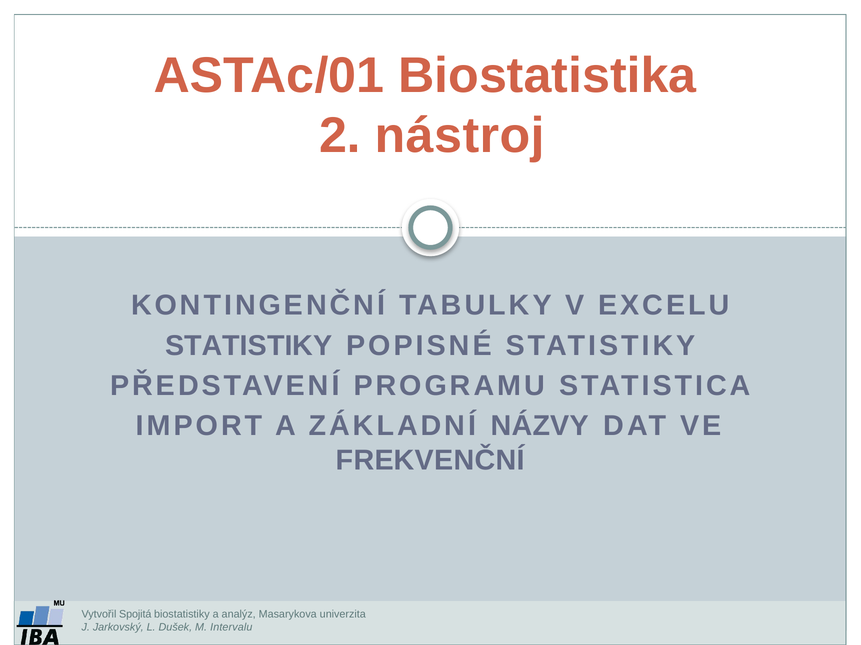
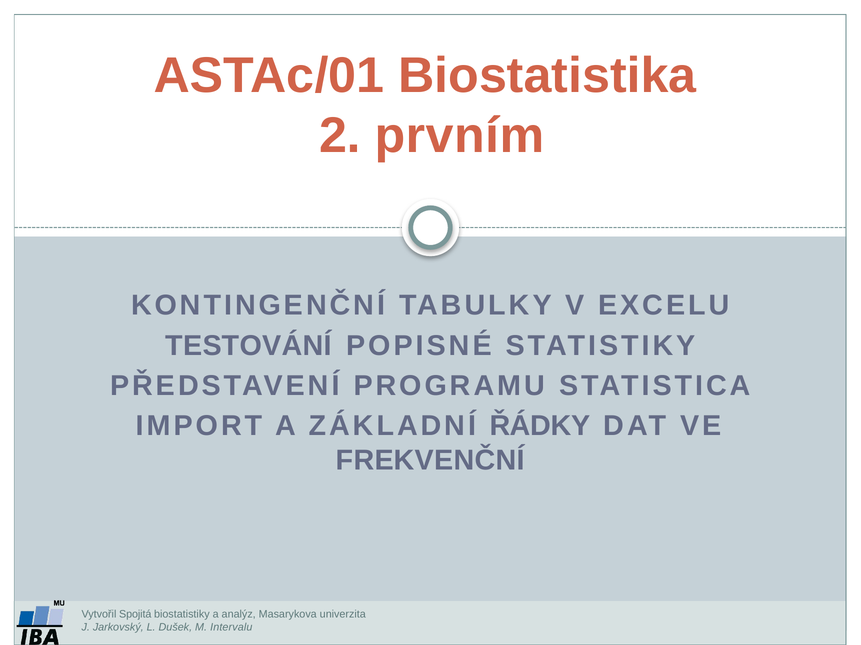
nástroj: nástroj -> prvním (460, 136)
STATISTIKY: STATISTIKY -> TESTOVÁNÍ (249, 346)
NÁZVY: NÁZVY -> ŘÁDKY (540, 426)
